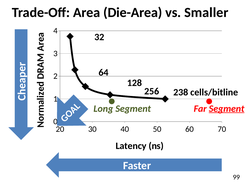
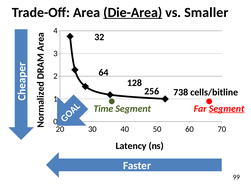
Die-Area underline: none -> present (133, 12)
238: 238 -> 738 (181, 92)
Long: Long -> Time (103, 109)
